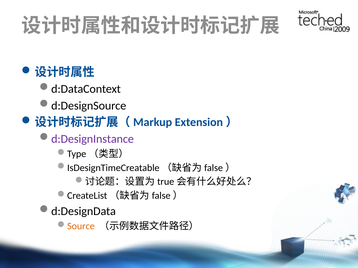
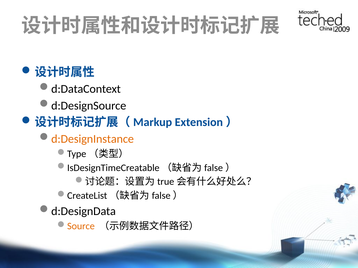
d:DesignInstance colour: purple -> orange (93, 139)
